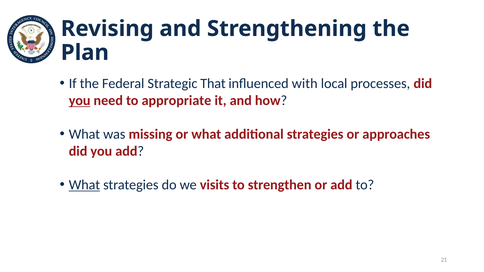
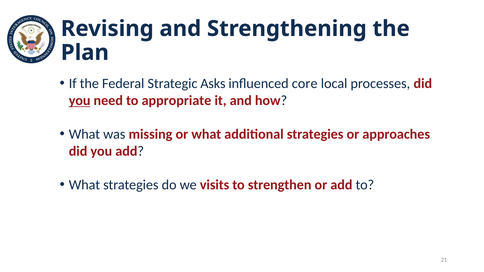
That: That -> Asks (213, 84)
with: with -> core (305, 84)
What underline: present -> none (84, 185)
